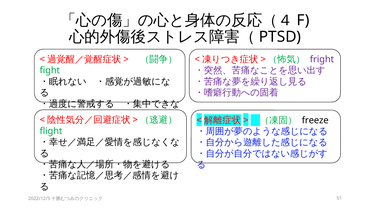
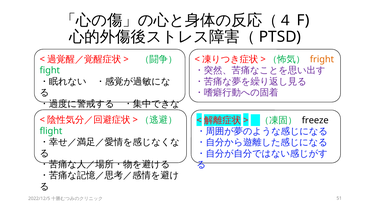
fright colour: purple -> orange (322, 59)
